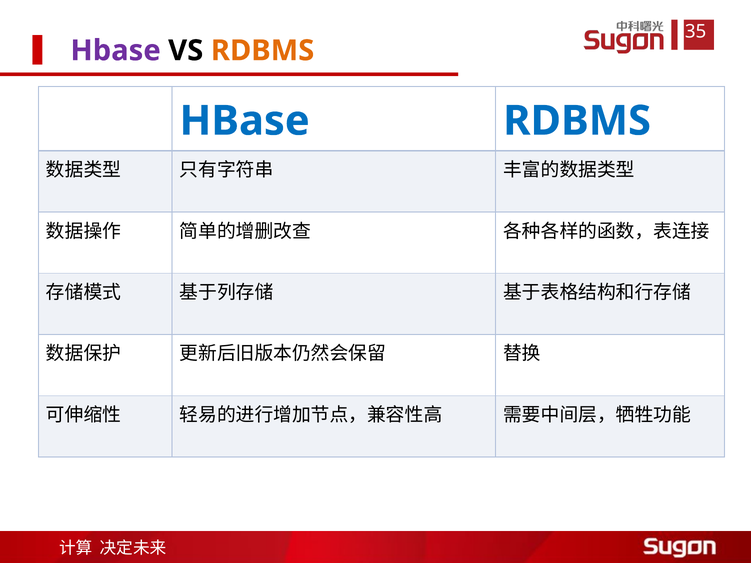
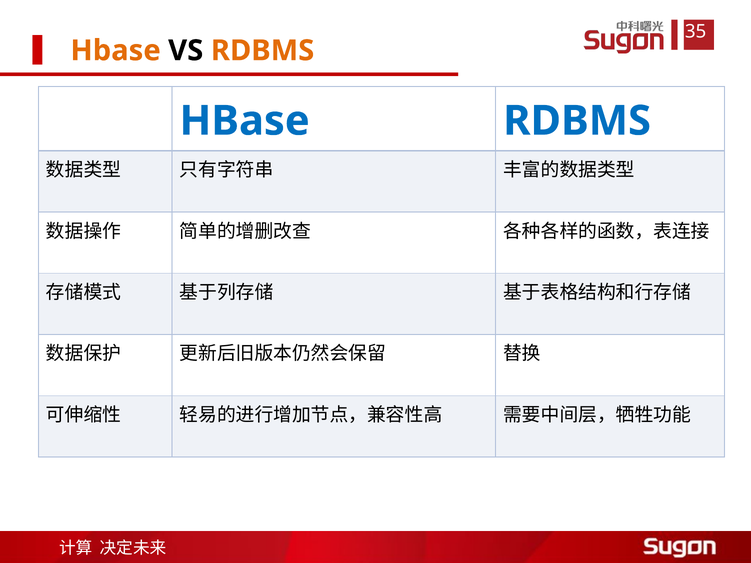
Hbase colour: purple -> orange (116, 51)
